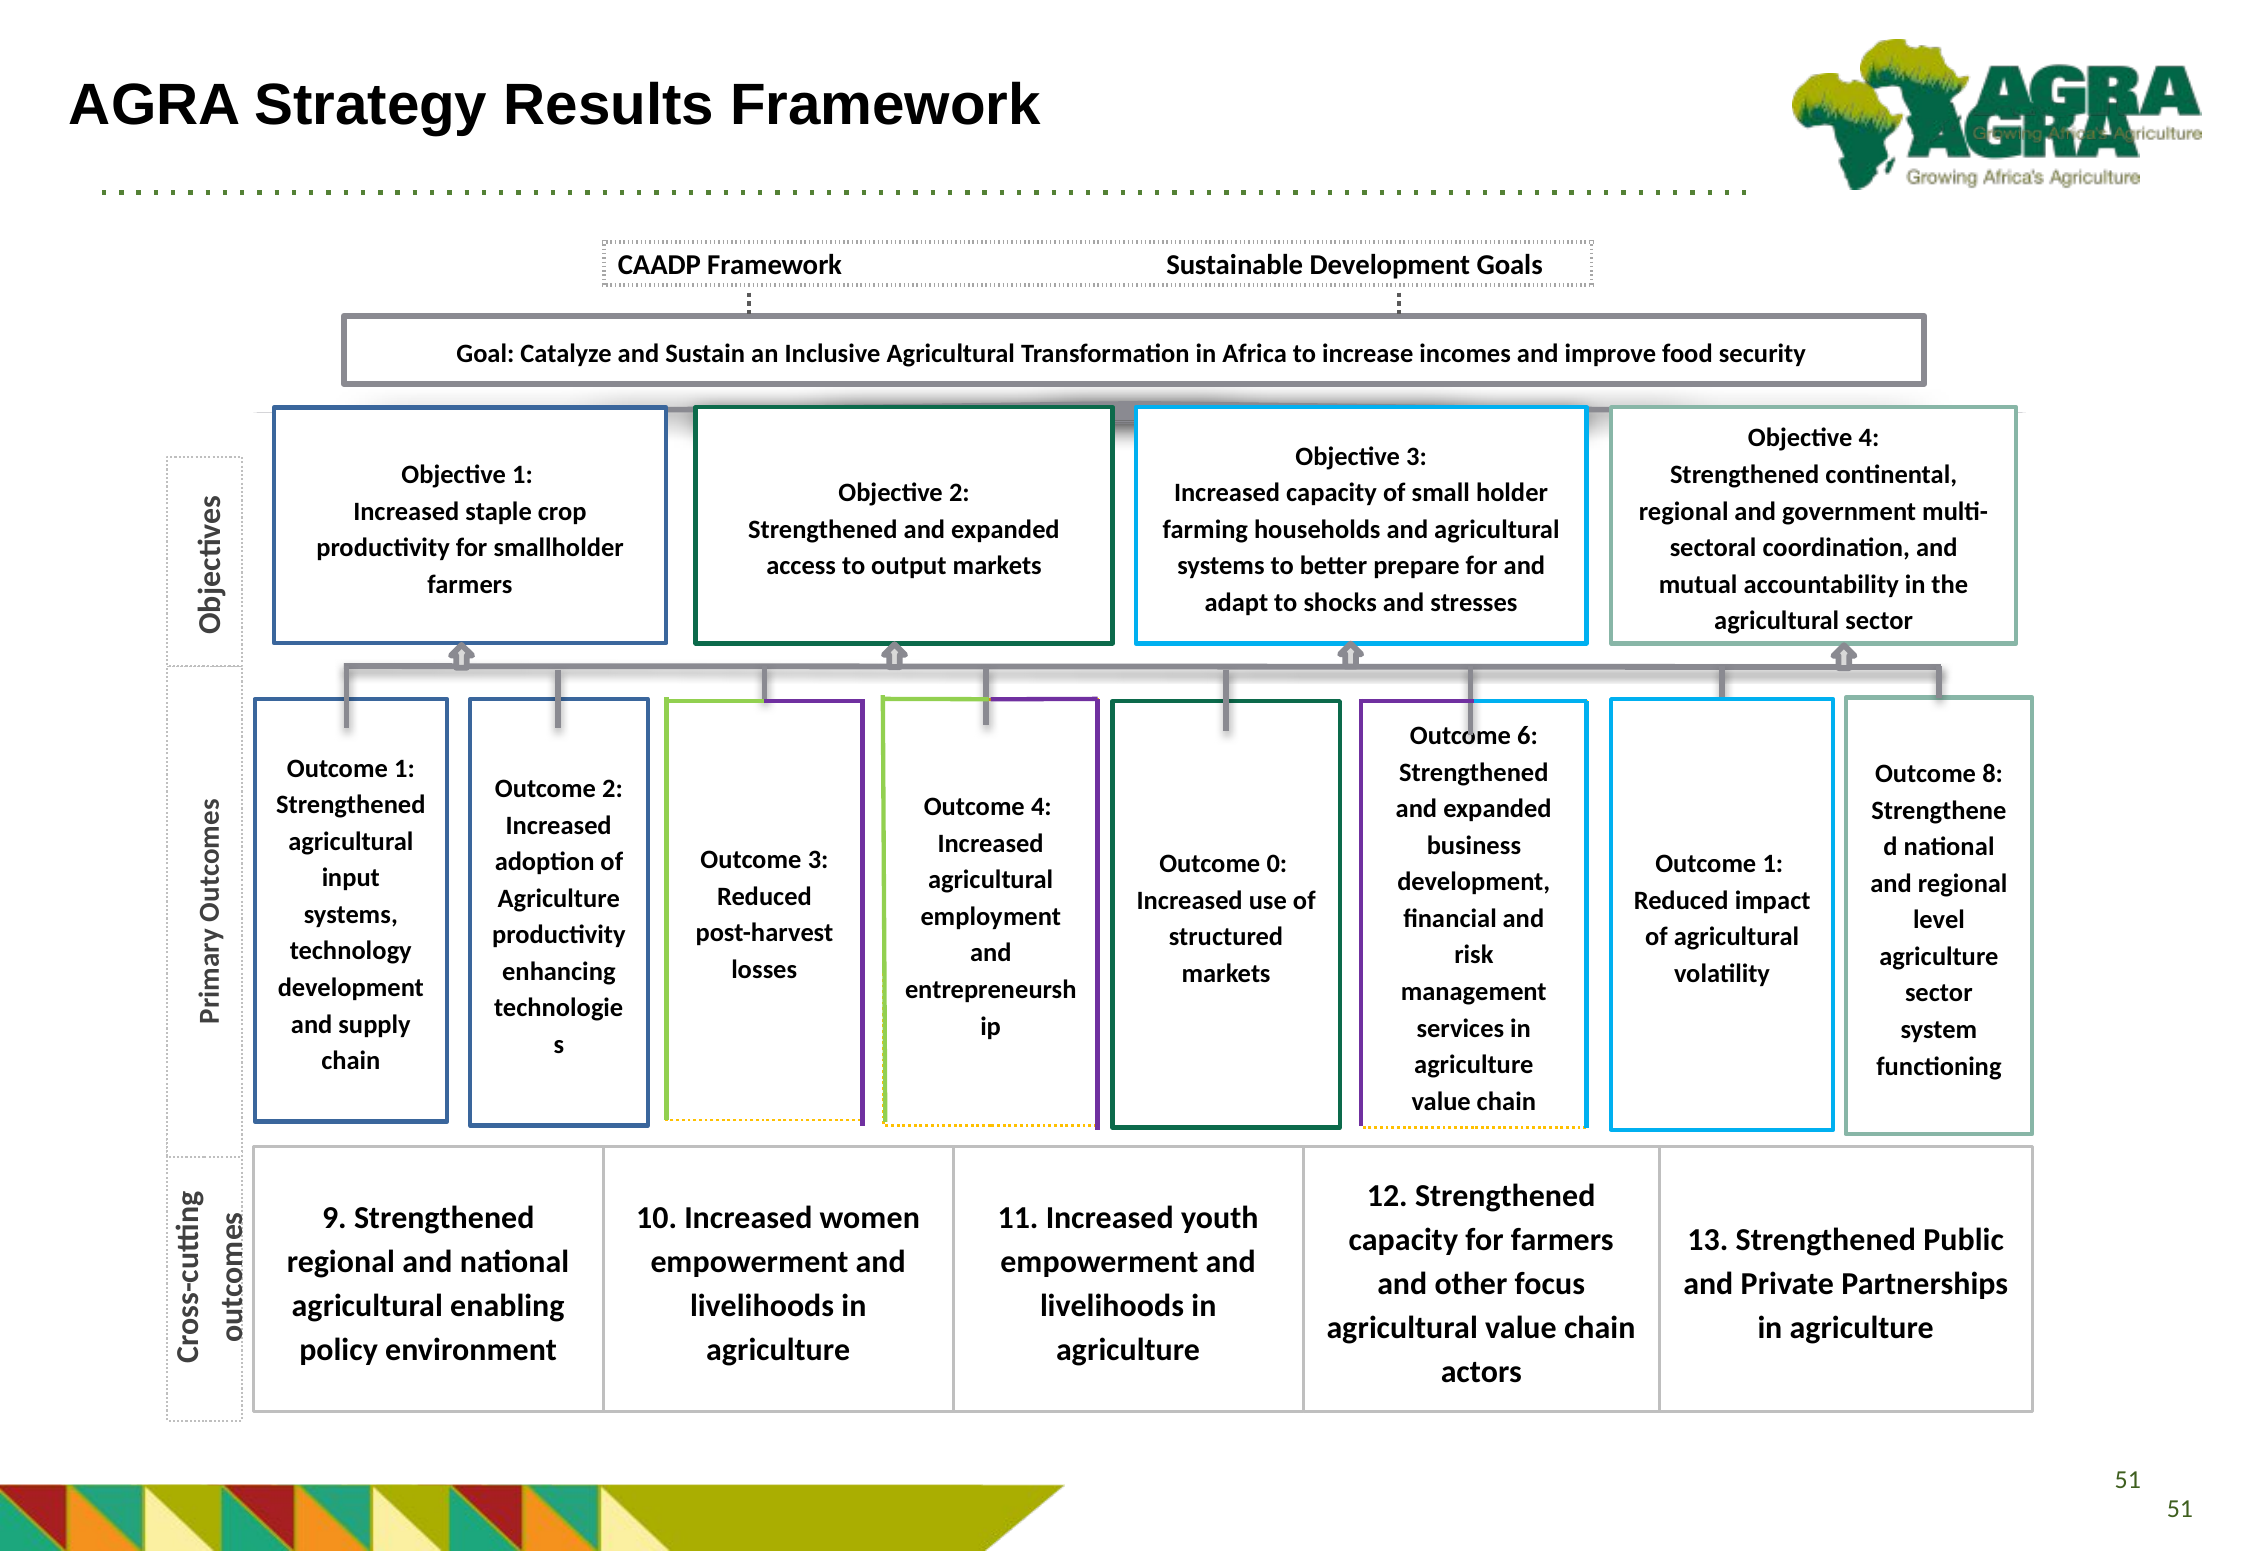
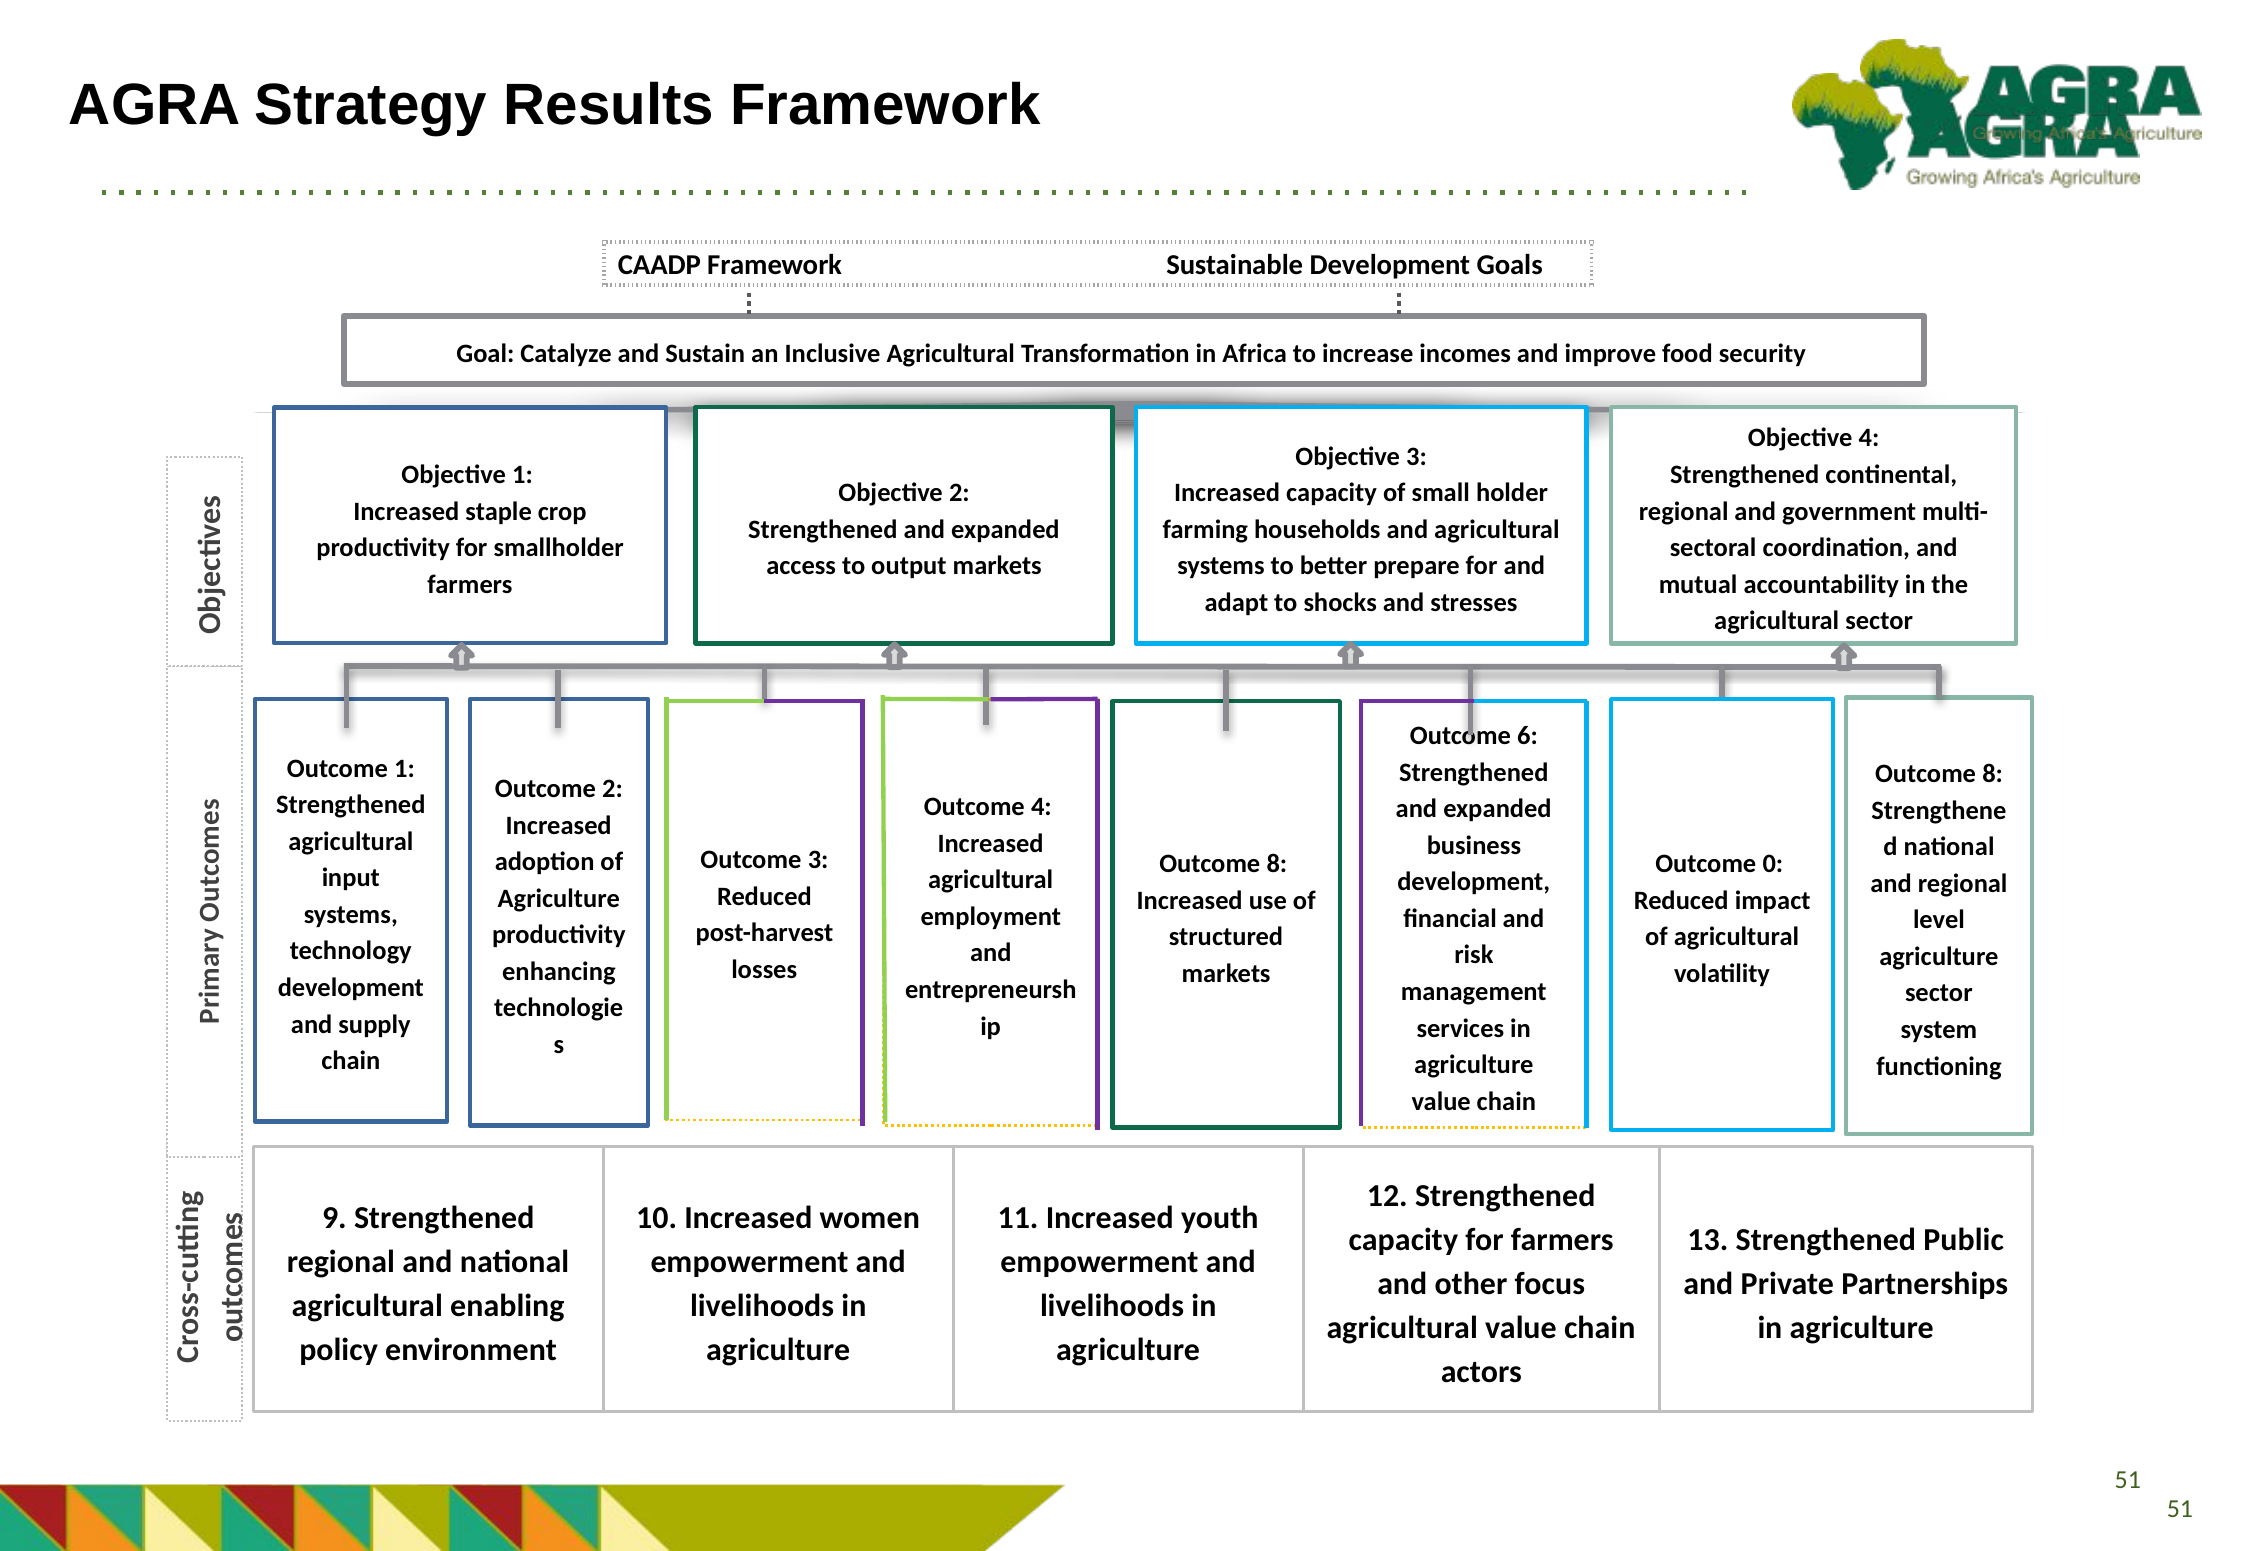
0: 0 -> 8 (1277, 864)
1: 1 -> 0 (1773, 864)
